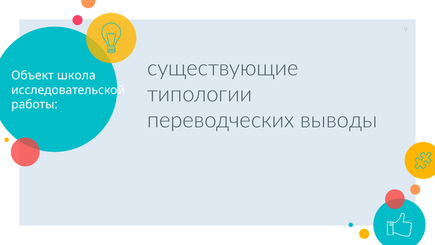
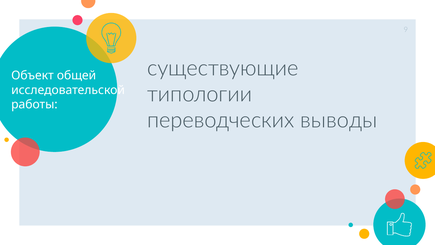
школа: школа -> общей (76, 76)
